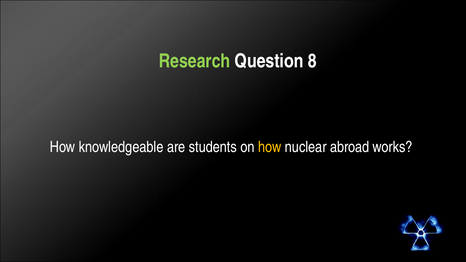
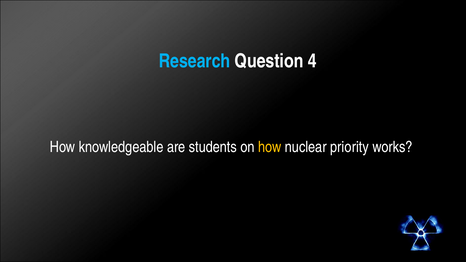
Research colour: light green -> light blue (195, 61)
8: 8 -> 4 (312, 61)
abroad: abroad -> priority (350, 147)
